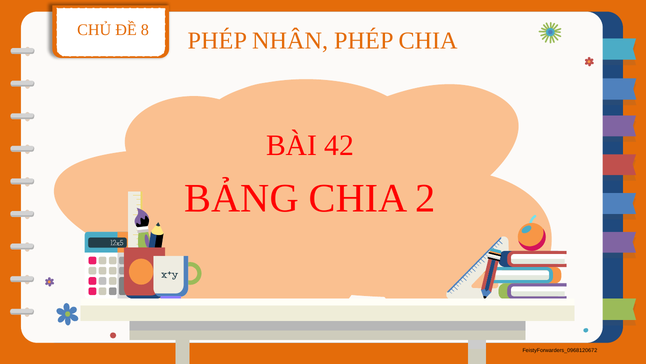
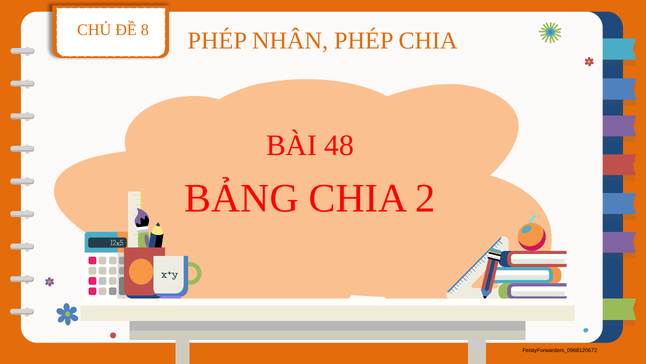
42: 42 -> 48 (339, 145)
